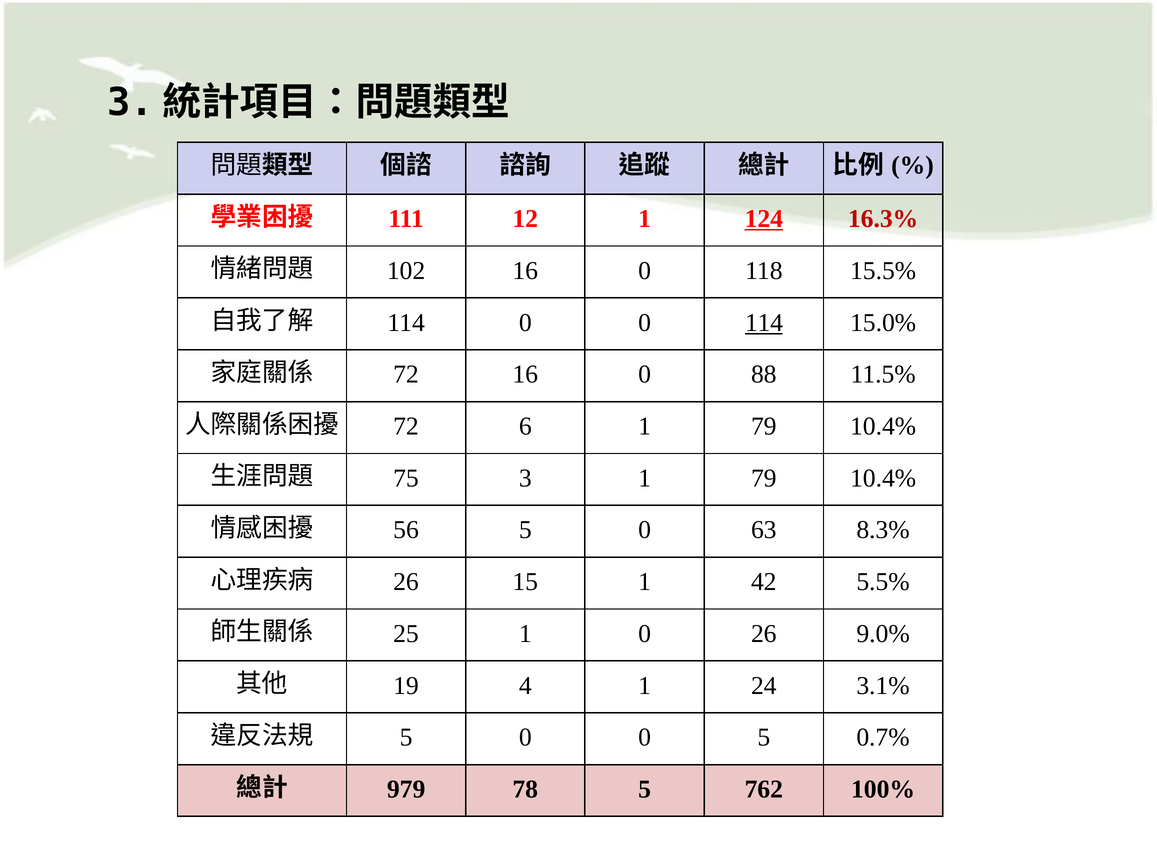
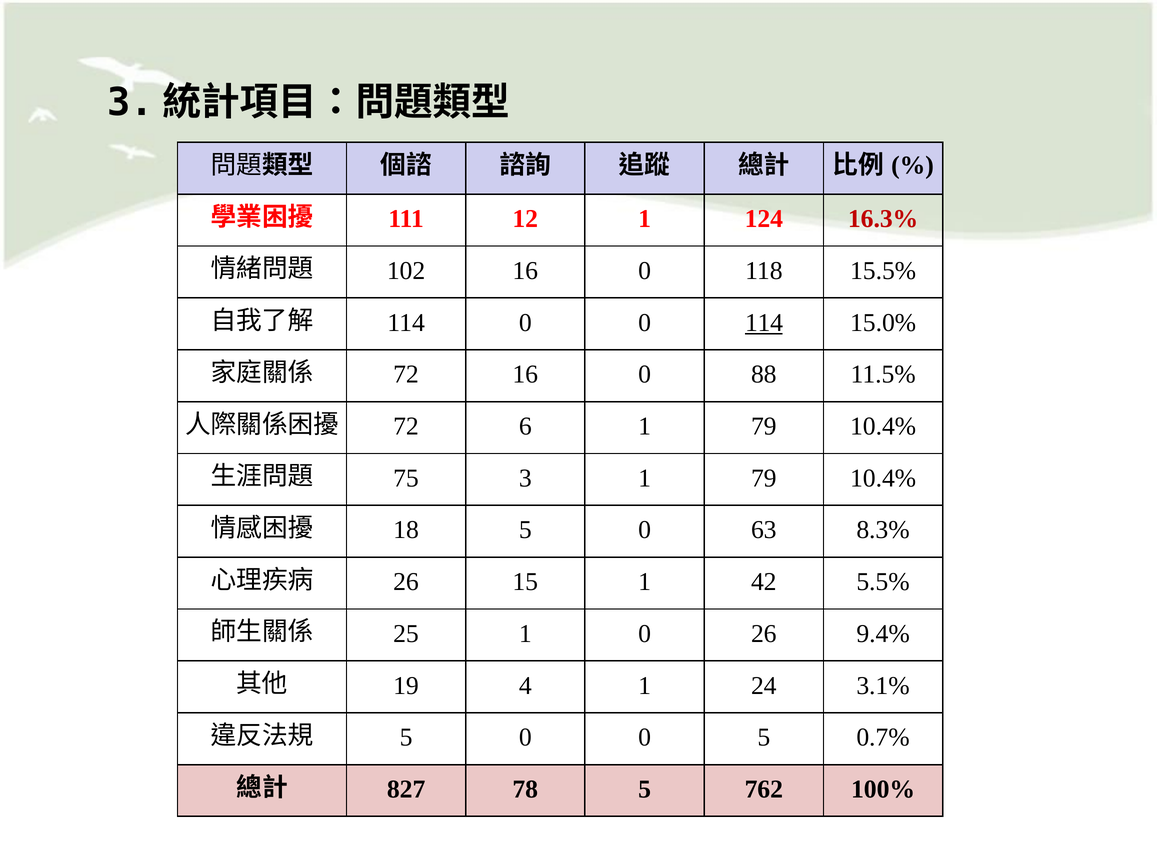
124 underline: present -> none (764, 219)
56: 56 -> 18 (406, 530)
9.0%: 9.0% -> 9.4% (883, 634)
979: 979 -> 827 (406, 789)
